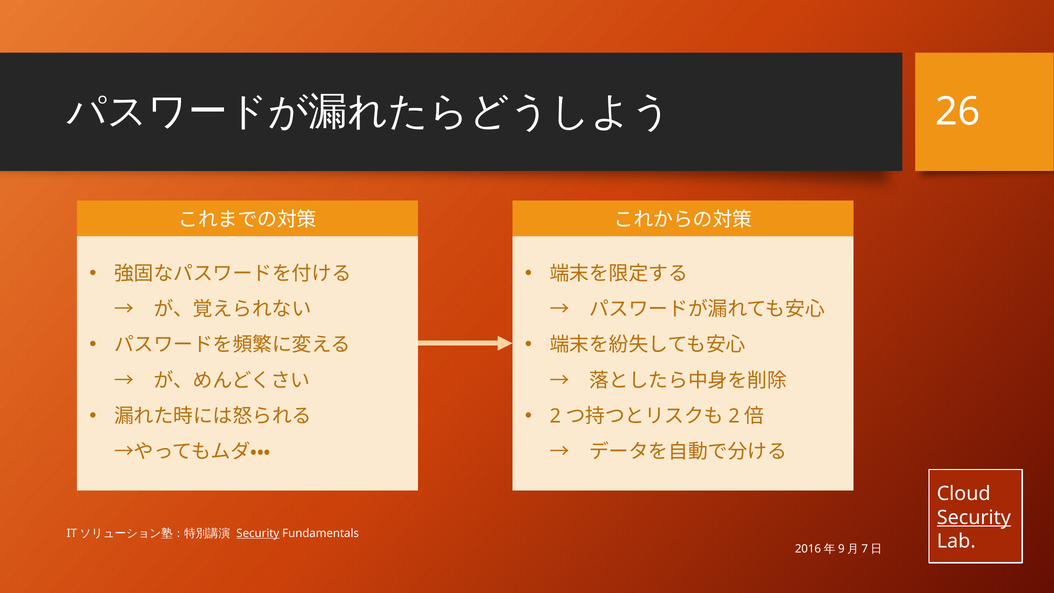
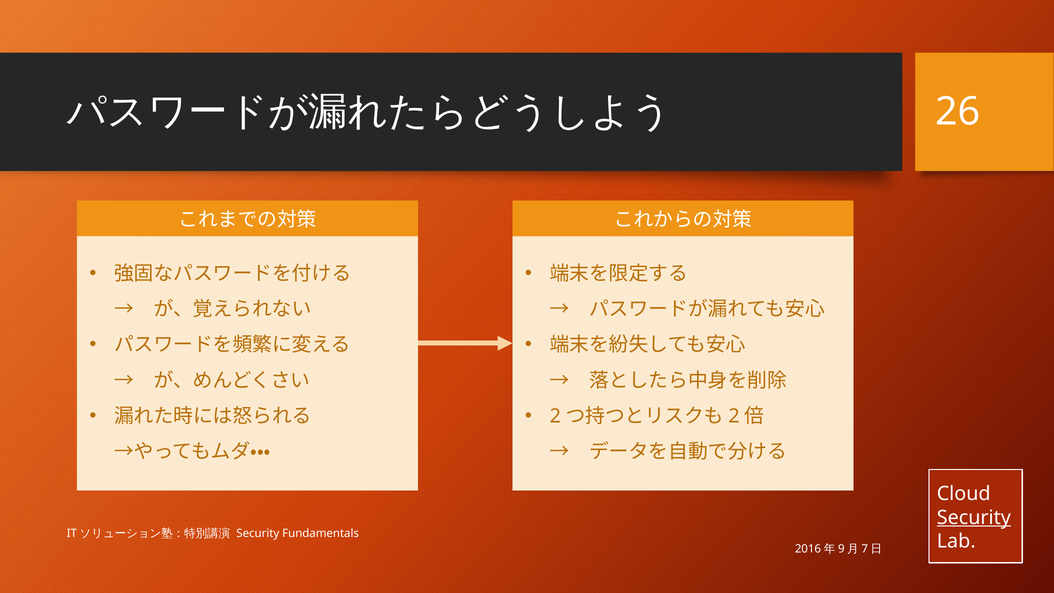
Security underline: present -> none (258, 533)
